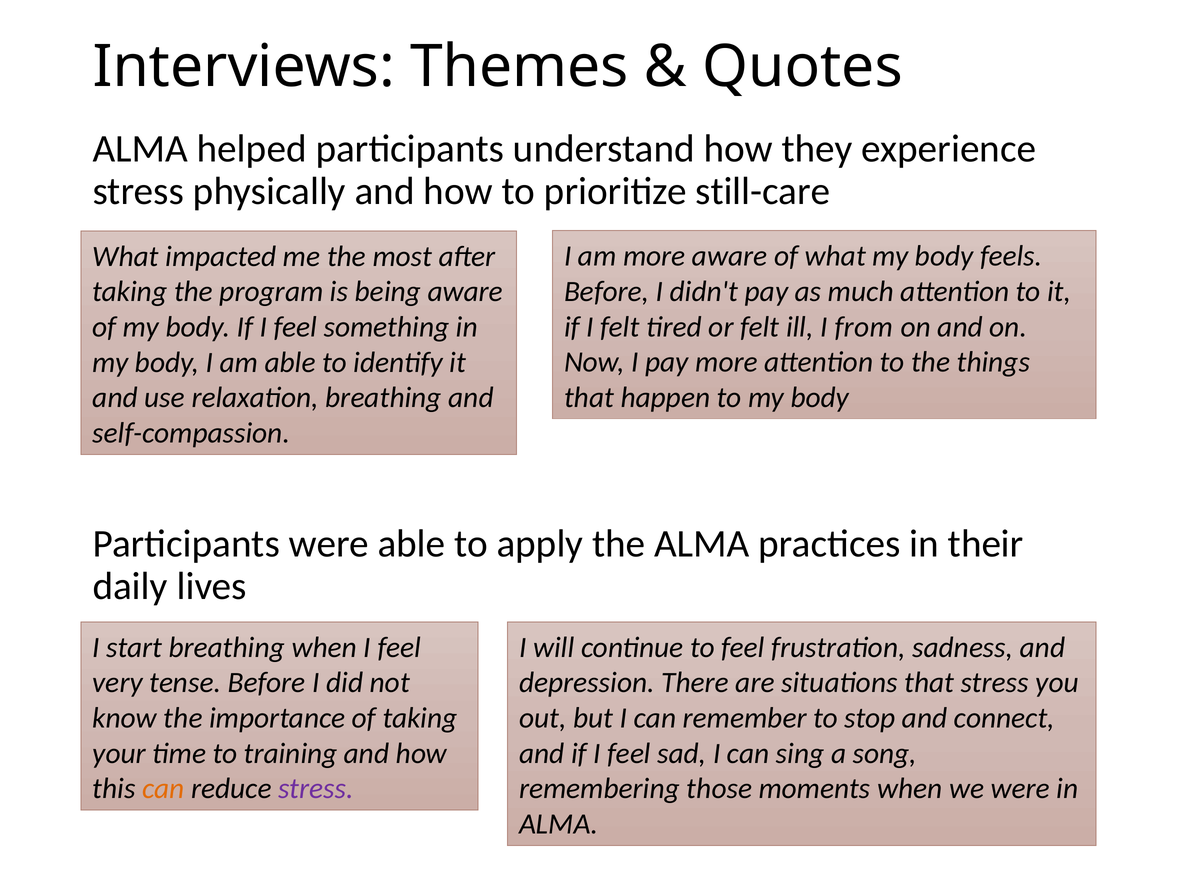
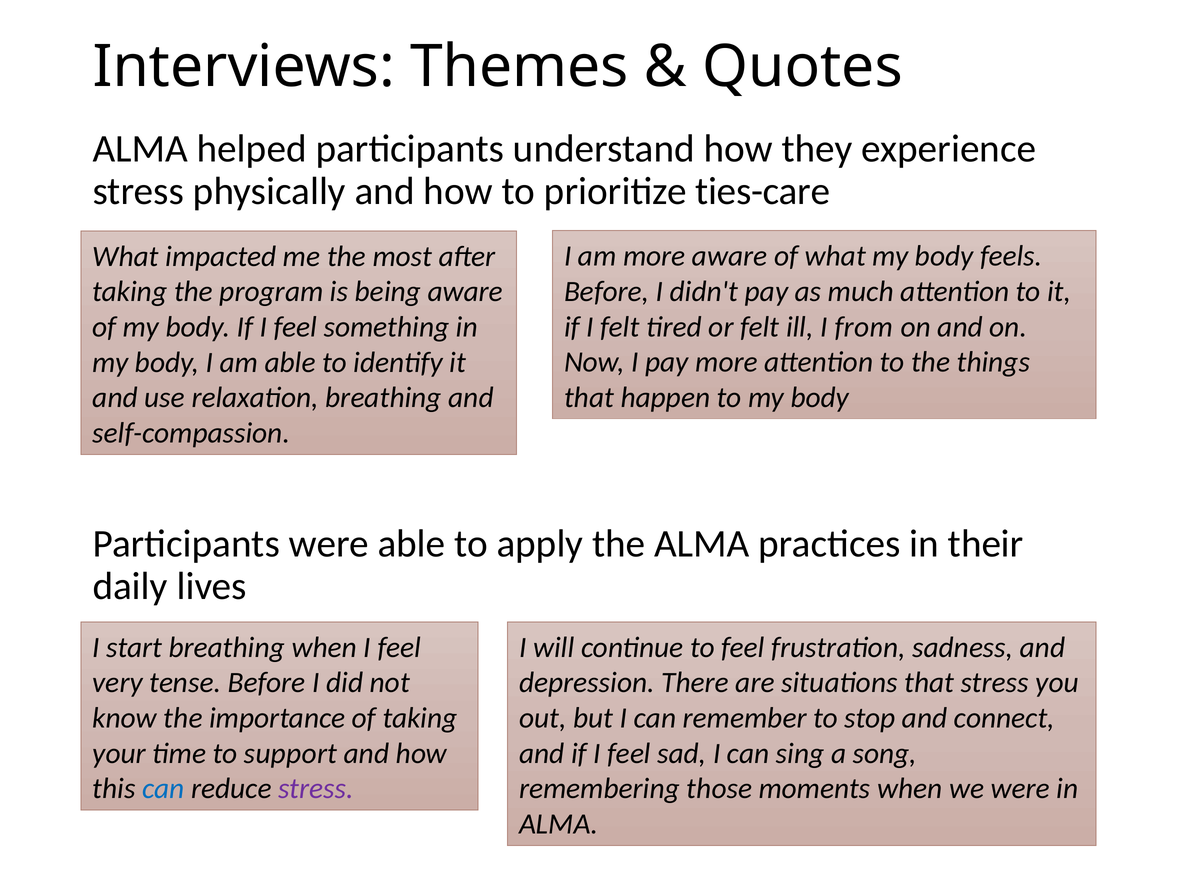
still-care: still-care -> ties-care (763, 191)
training: training -> support (291, 753)
can colour: orange -> blue (163, 788)
